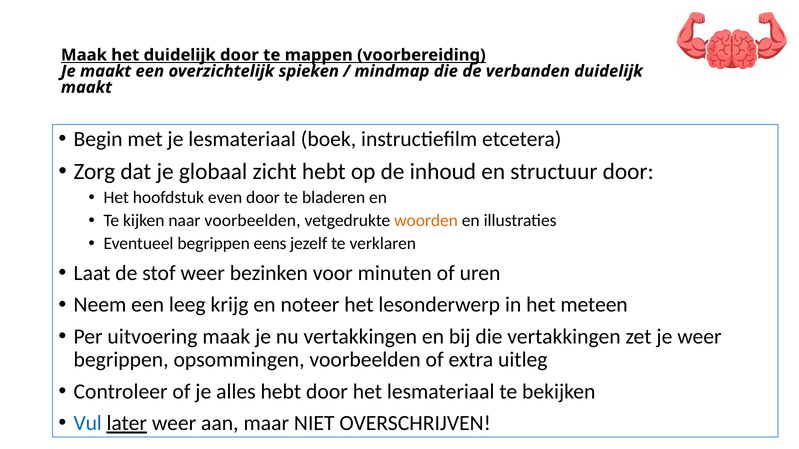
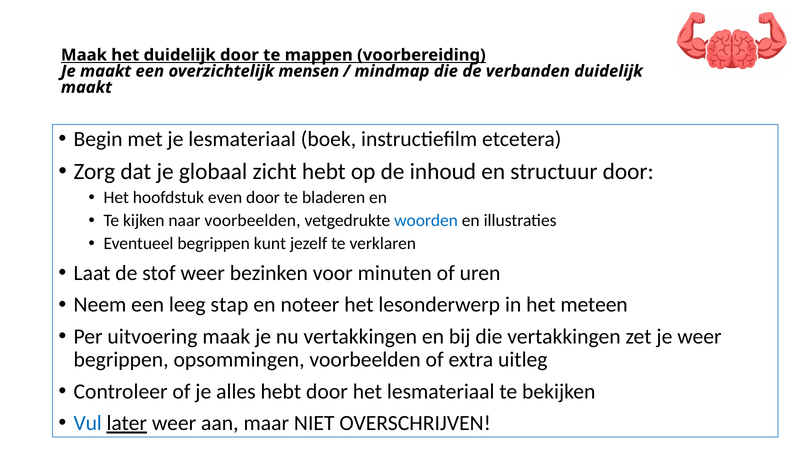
spieken: spieken -> mensen (309, 71)
woorden colour: orange -> blue (426, 221)
eens: eens -> kunt (270, 244)
krijg: krijg -> stap (229, 305)
